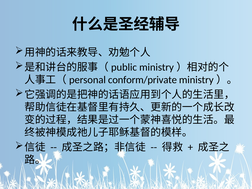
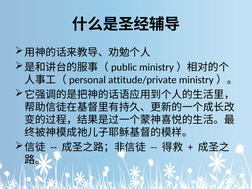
conform/private: conform/private -> attitude/private (142, 80)
